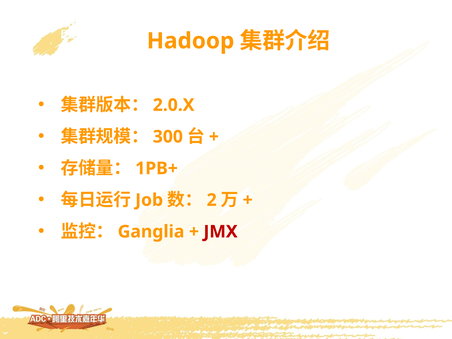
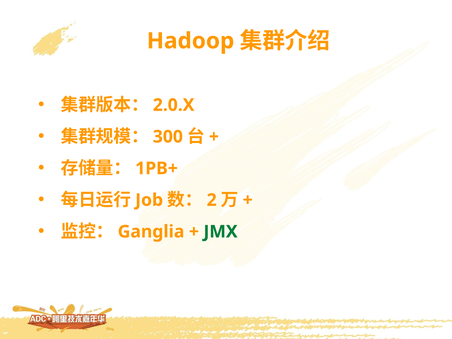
JMX colour: red -> green (221, 232)
